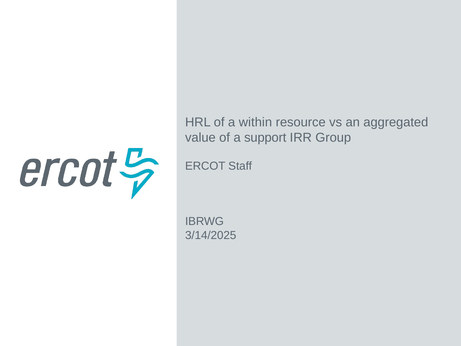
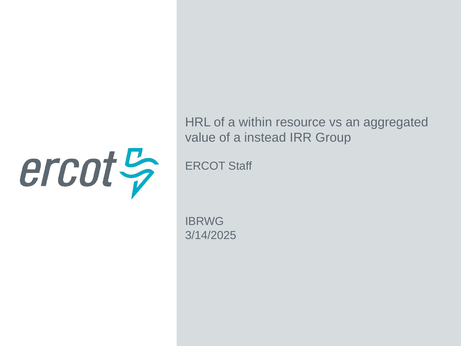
support: support -> instead (265, 138)
